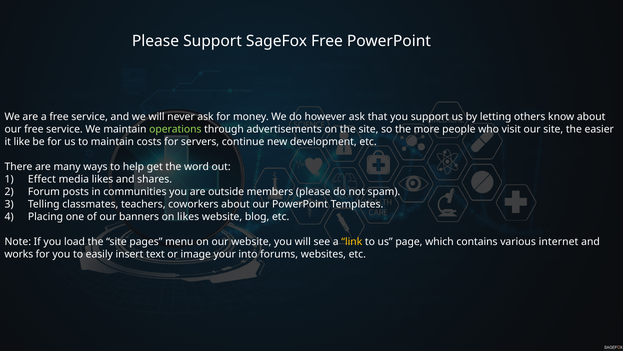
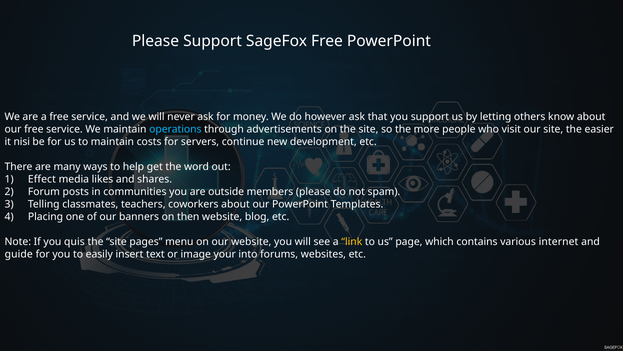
operations colour: light green -> light blue (175, 129)
like: like -> nisi (22, 142)
on likes: likes -> then (188, 216)
load: load -> quis (74, 241)
works: works -> guide (19, 254)
